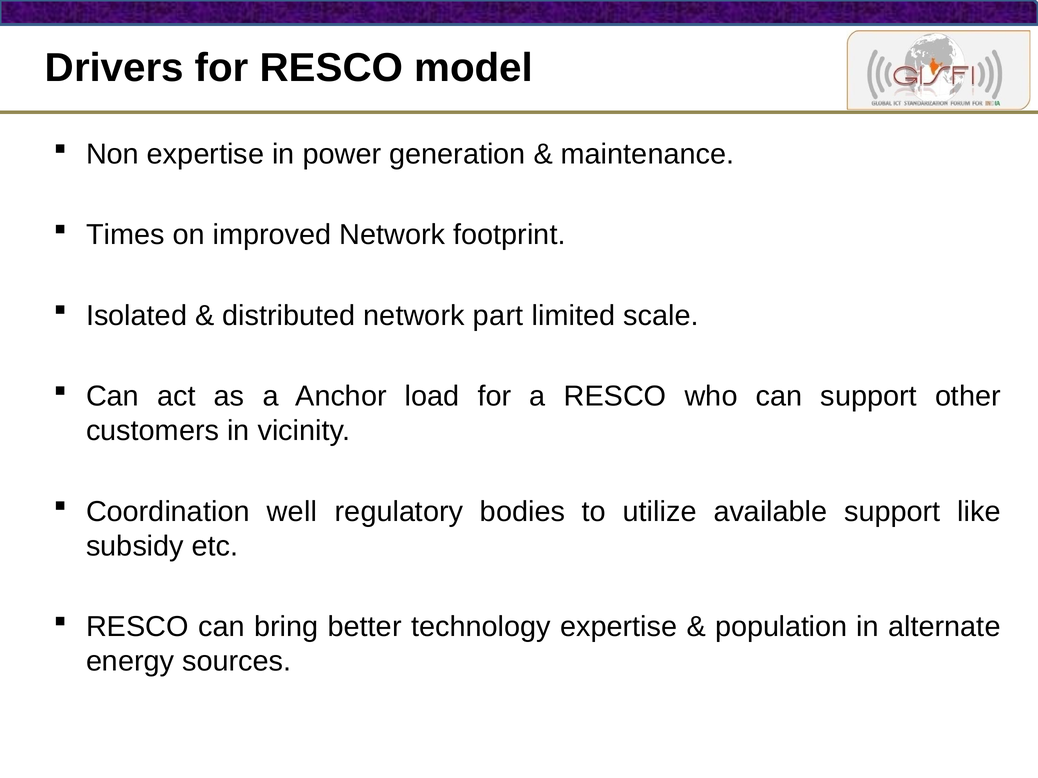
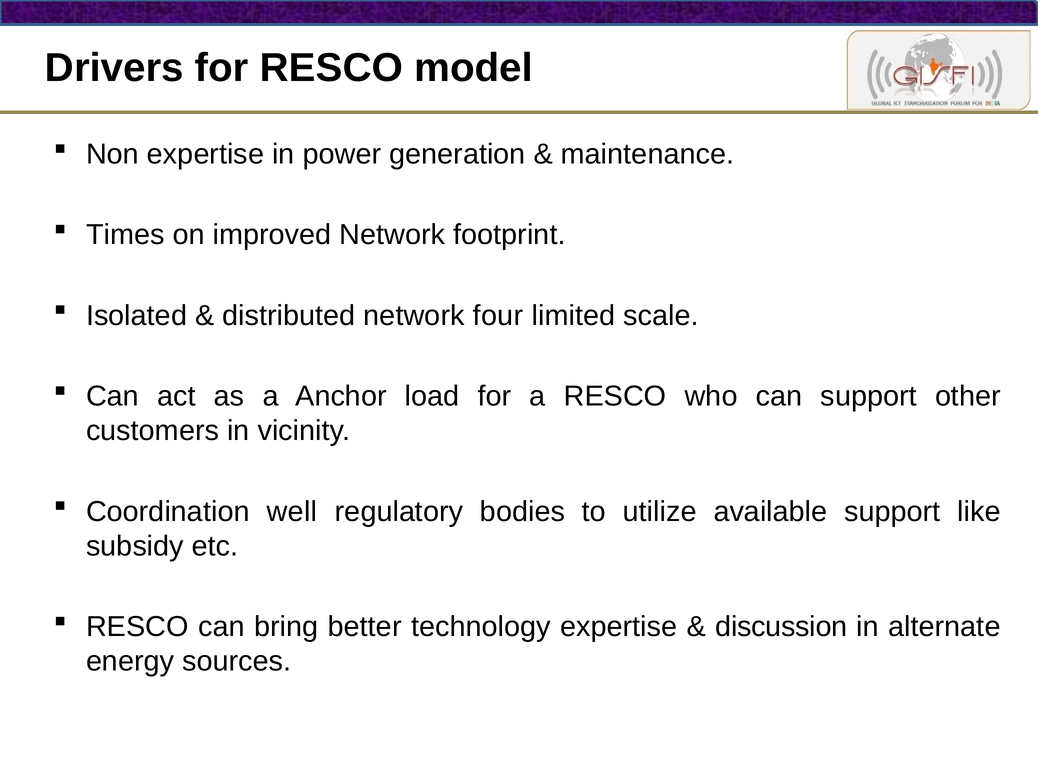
part: part -> four (498, 316)
population: population -> discussion (781, 627)
